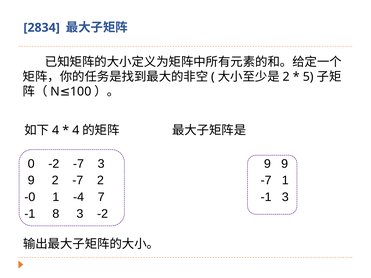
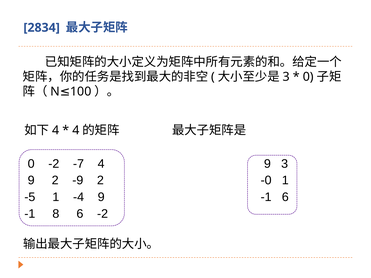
2: 2 -> 3 (286, 77)
5: 5 -> 0 (308, 77)
-7 3: 3 -> 4 (101, 164)
9: 9 -> 3 (285, 164)
9 2 -7: -7 -> -9 (78, 181)
-7: -7 -> -0 (266, 181)
-0: -0 -> -5 (30, 197)
-4 7: 7 -> 9 (101, 197)
-1 3: 3 -> 6 (285, 197)
8 3: 3 -> 6 (80, 214)
